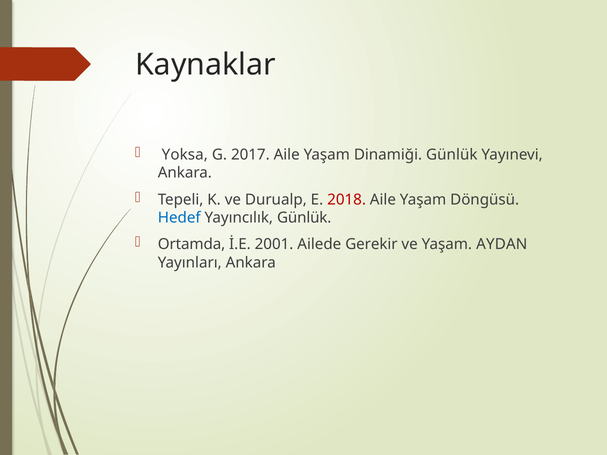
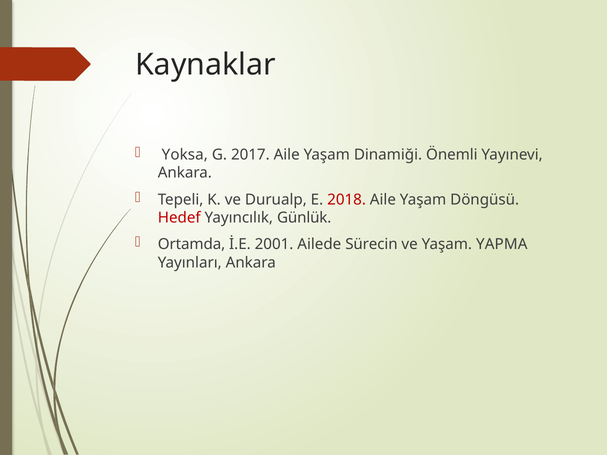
Dinamiği Günlük: Günlük -> Önemli (452, 155)
Hedef colour: blue -> red (179, 218)
Gerekir: Gerekir -> Sürecin (371, 245)
AYDAN: AYDAN -> YAPMA (502, 245)
